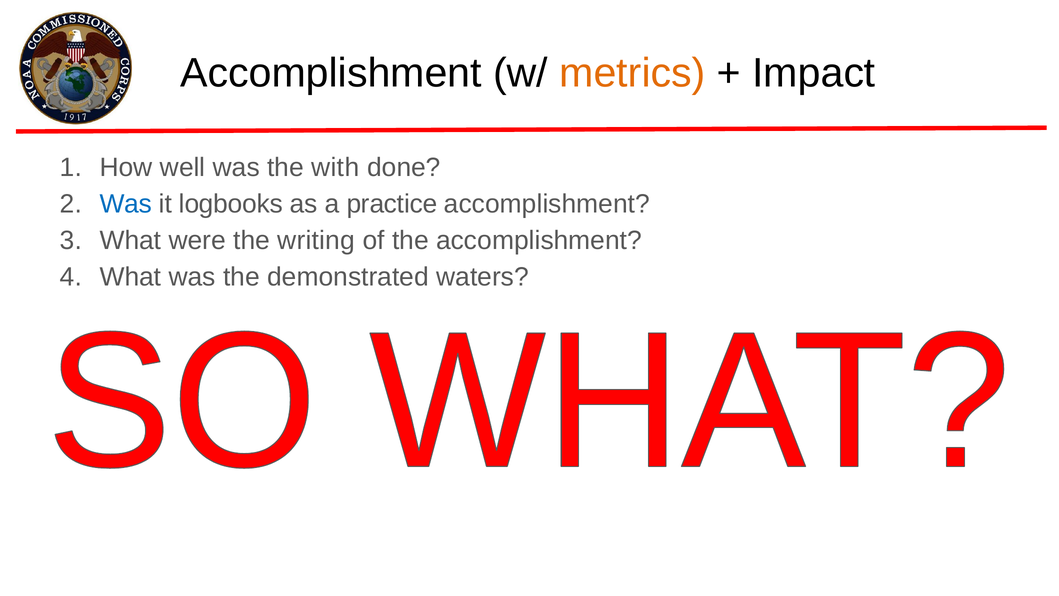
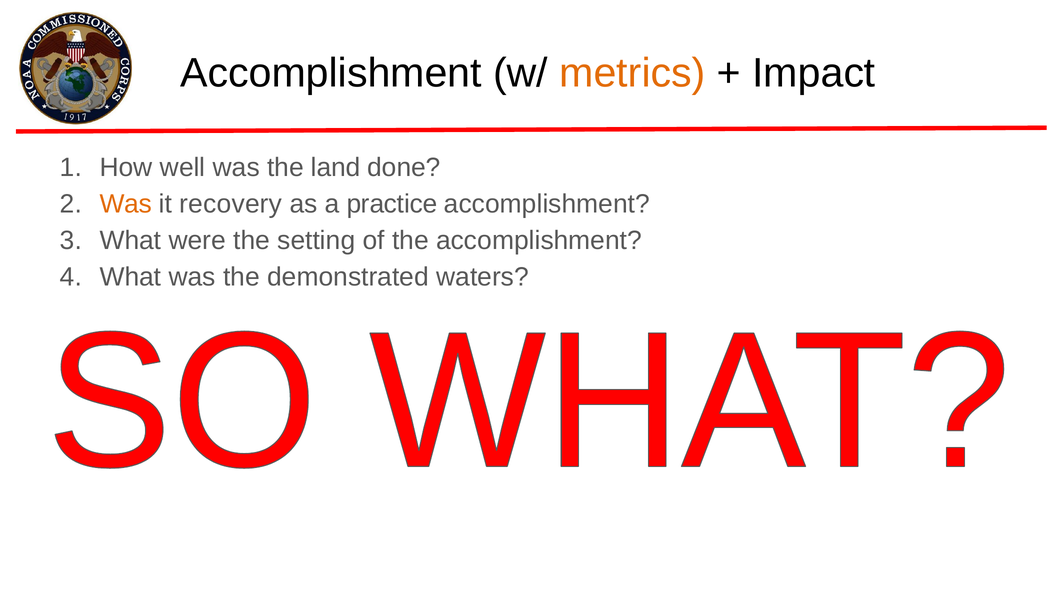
with: with -> land (336, 167)
Was colour: blue -> orange (126, 204)
logbooks: logbooks -> recovery (231, 204)
writing: writing -> setting (316, 240)
